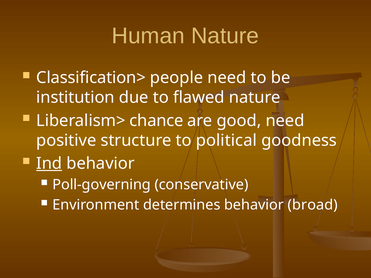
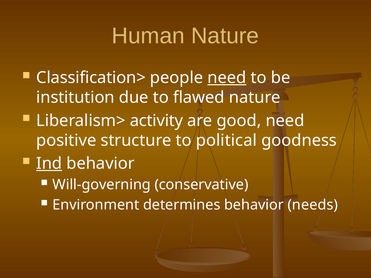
need underline: none -> present (227, 78)
chance: chance -> activity (156, 121)
Poll-governing: Poll-governing -> Will-governing (102, 185)
broad: broad -> needs (313, 205)
